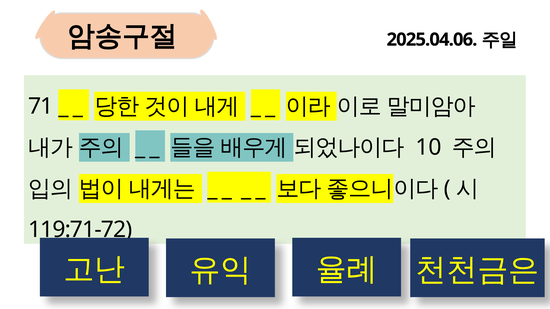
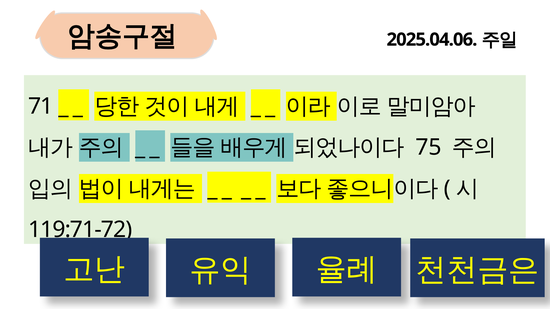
10: 10 -> 75 (429, 148)
